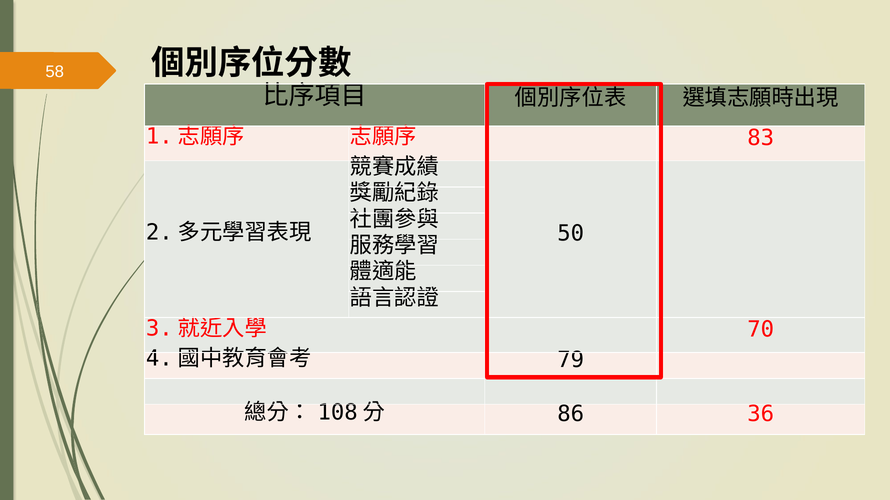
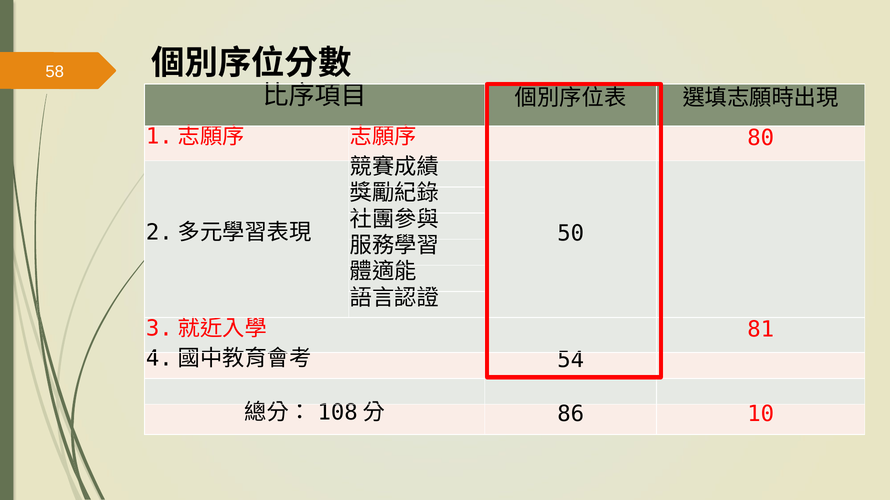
83: 83 -> 80 (761, 138)
70: 70 -> 81 (761, 330)
79: 79 -> 54 (571, 360)
36: 36 -> 10 (761, 414)
